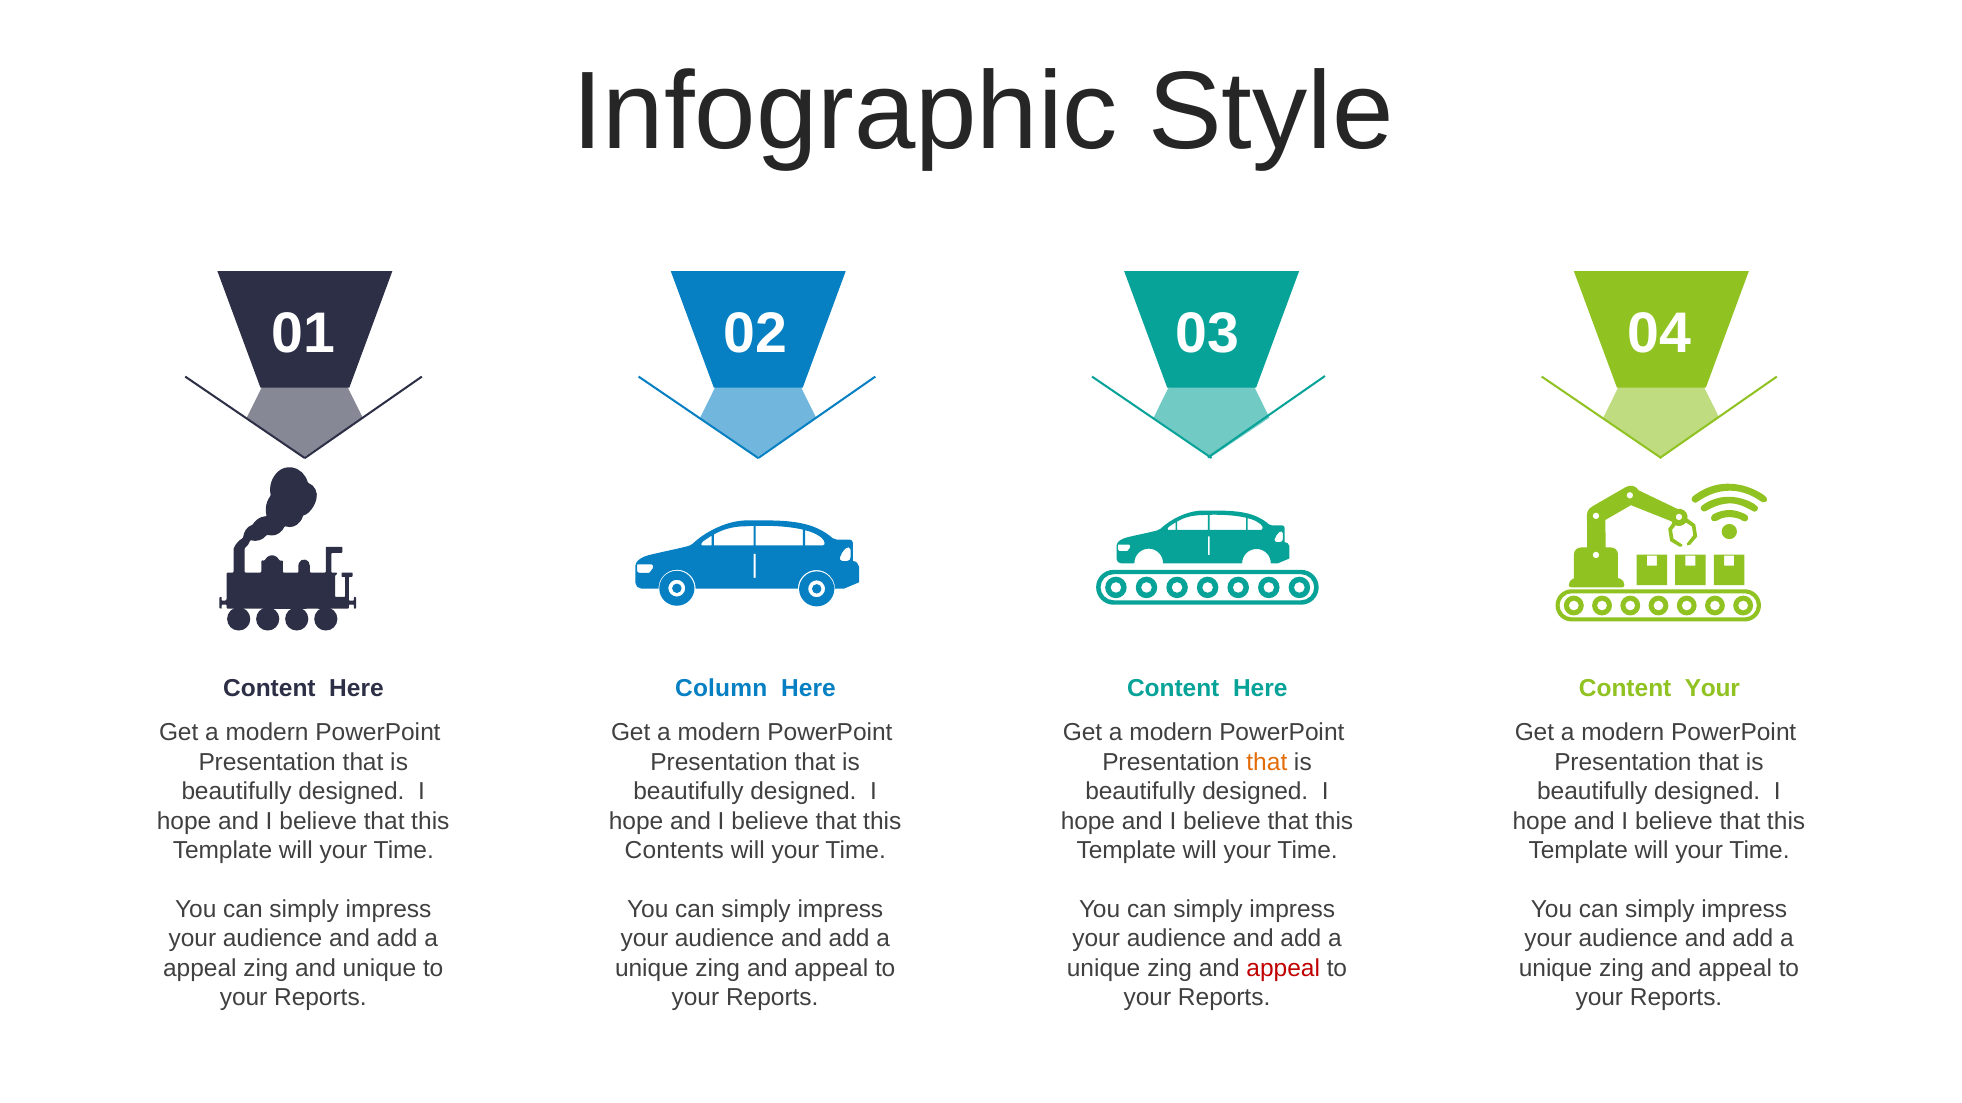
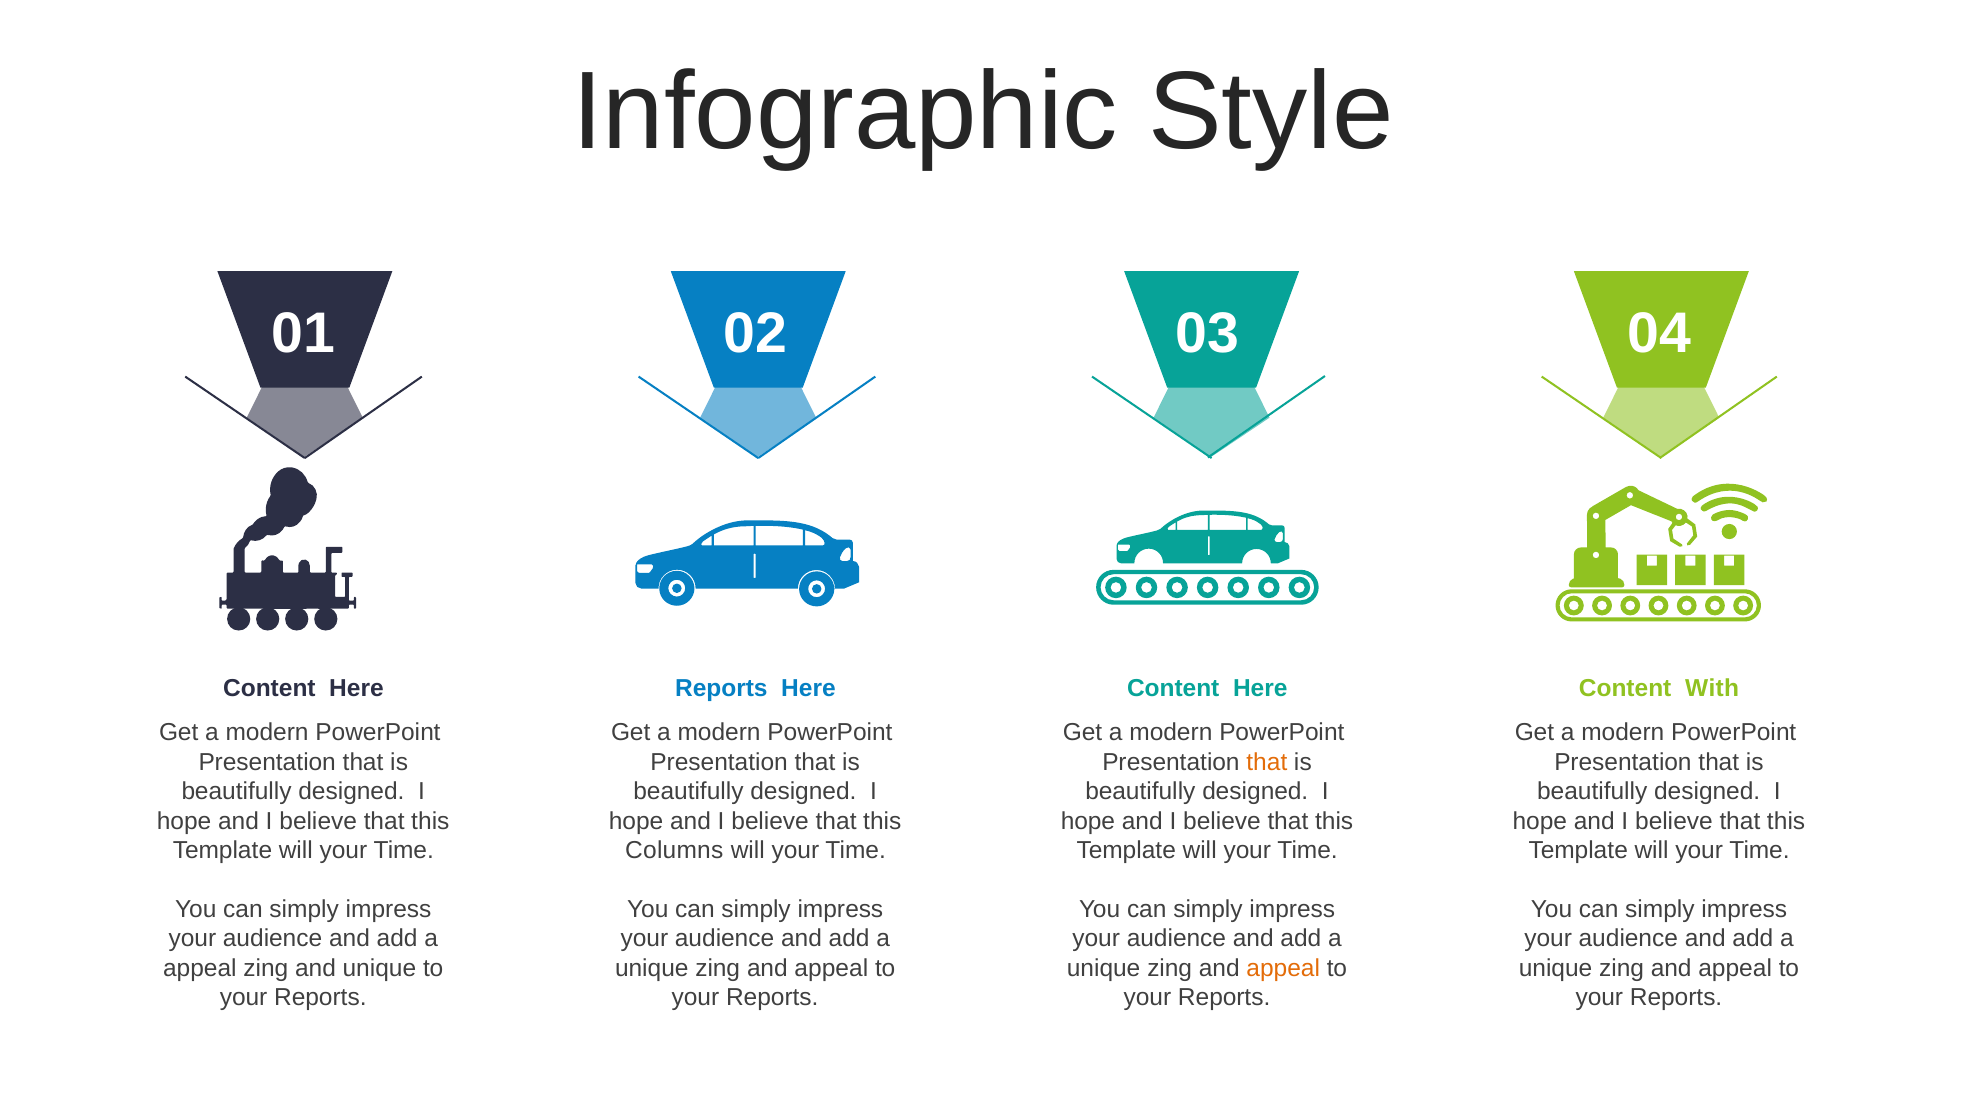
Column: Column -> Reports (721, 689)
Content Your: Your -> With (1712, 689)
Contents: Contents -> Columns (674, 851)
appeal colour: red -> orange (1283, 969)
